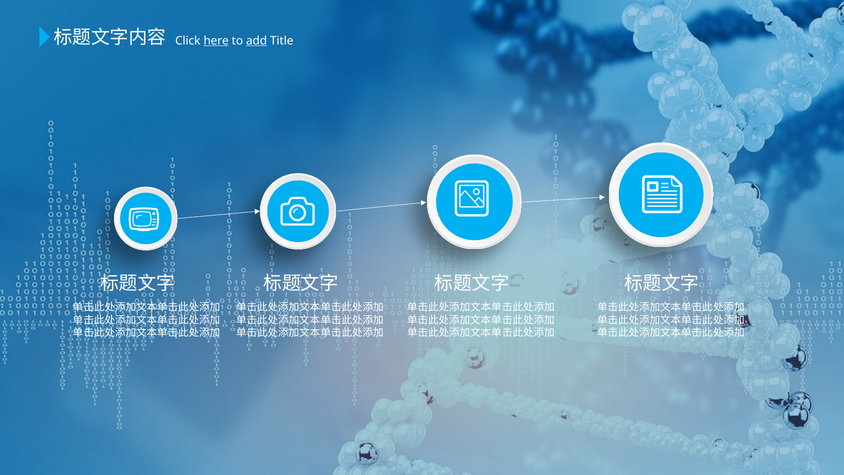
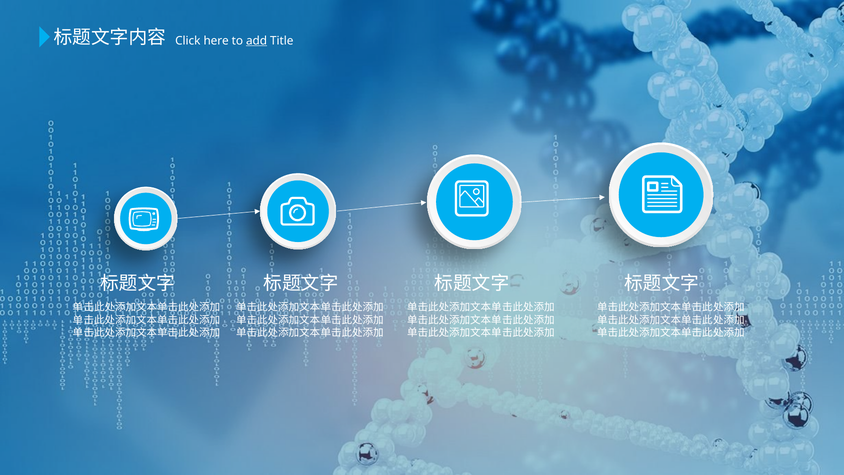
here underline: present -> none (216, 41)
